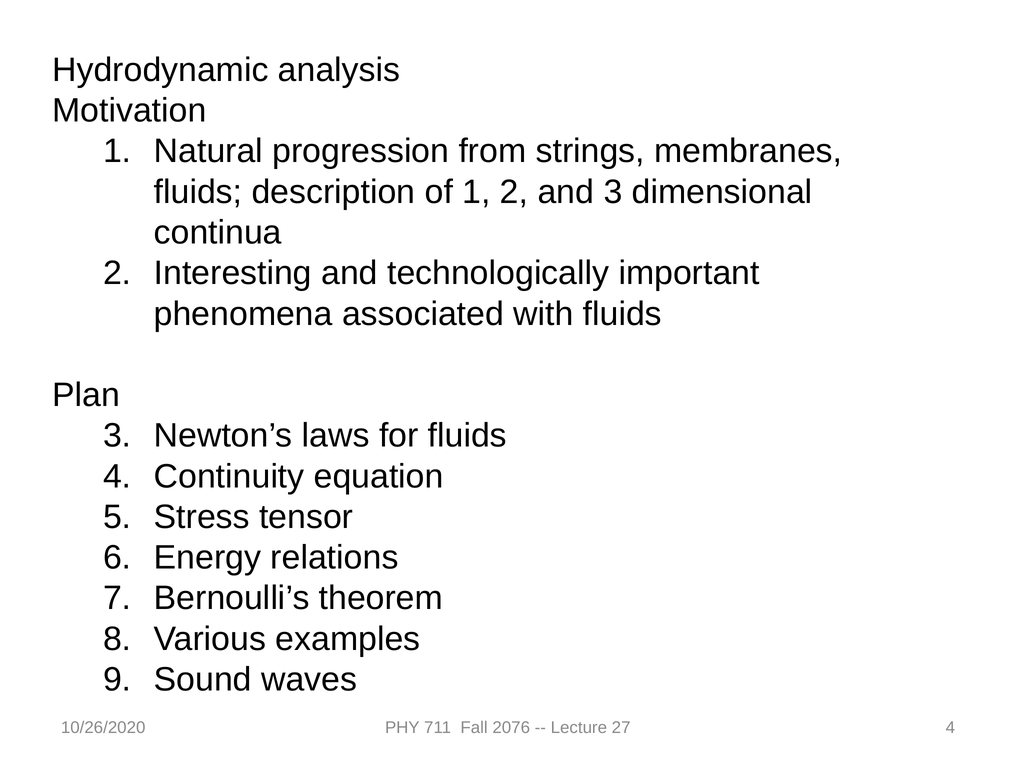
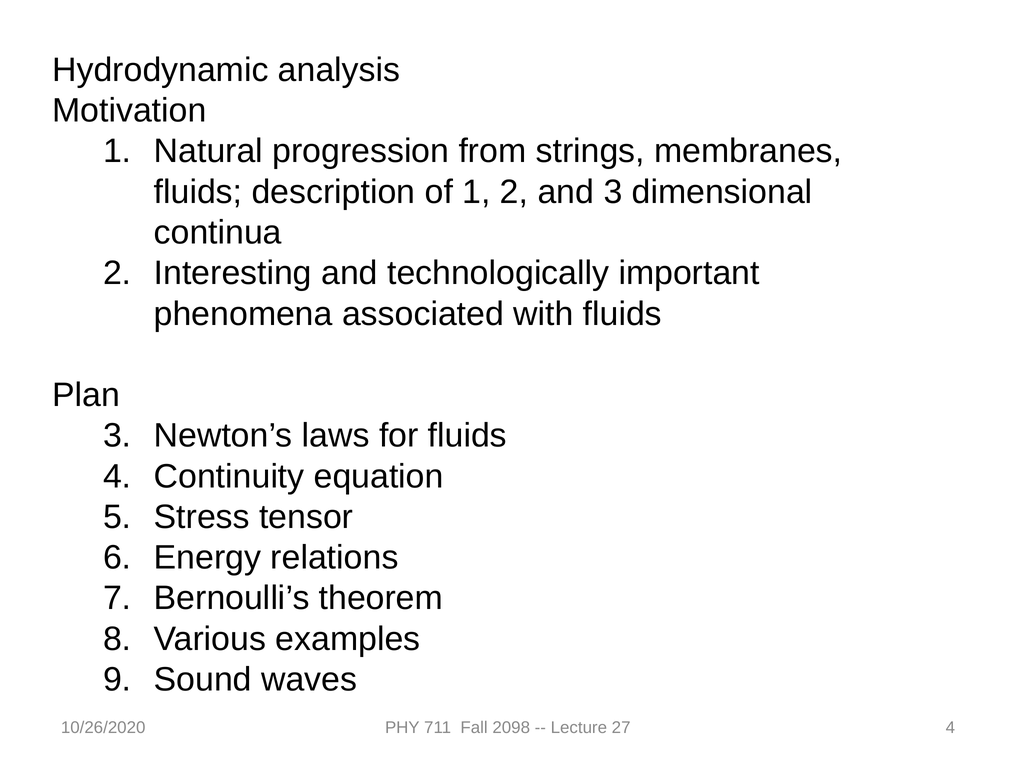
2076: 2076 -> 2098 (511, 728)
